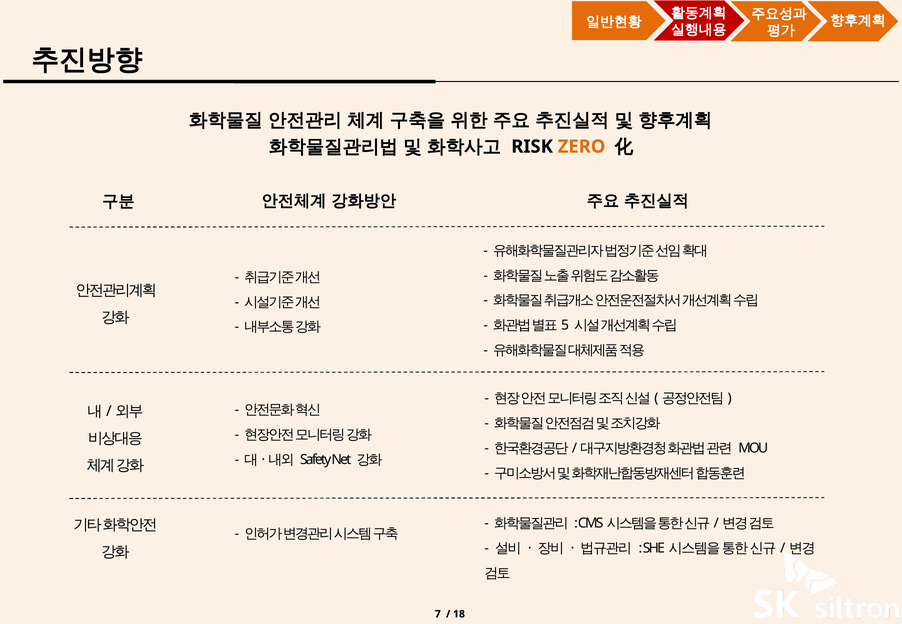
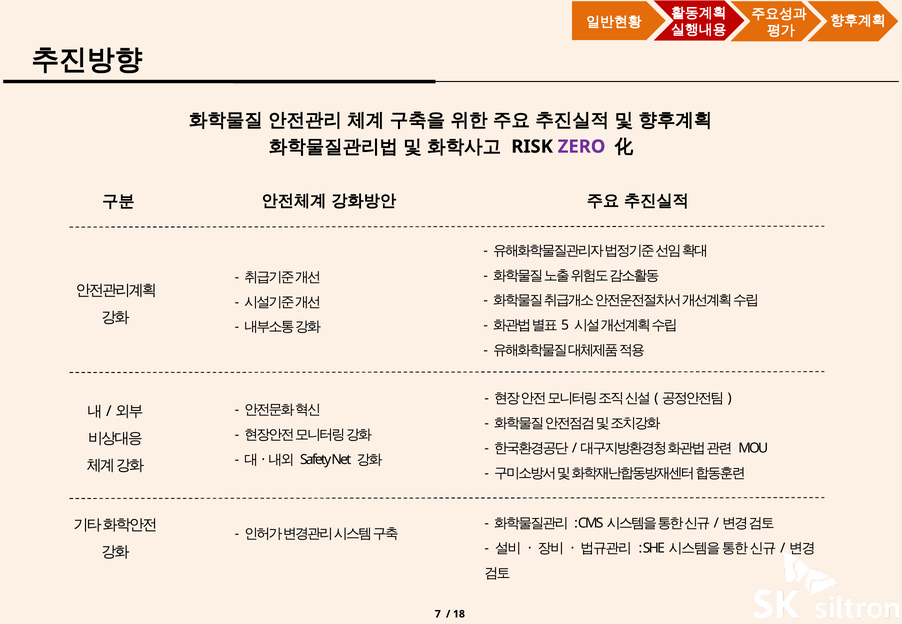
ZERO colour: orange -> purple (582, 147)
